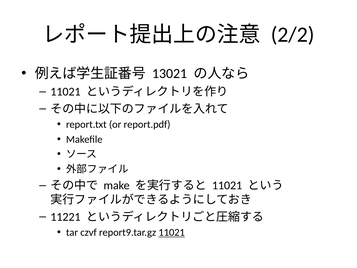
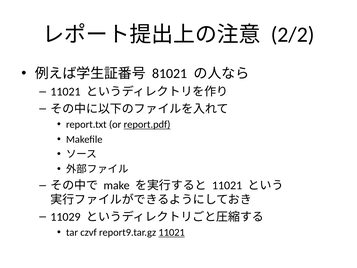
13021: 13021 -> 81021 (170, 74)
report.pdf underline: none -> present (147, 124)
11221: 11221 -> 11029 (65, 217)
